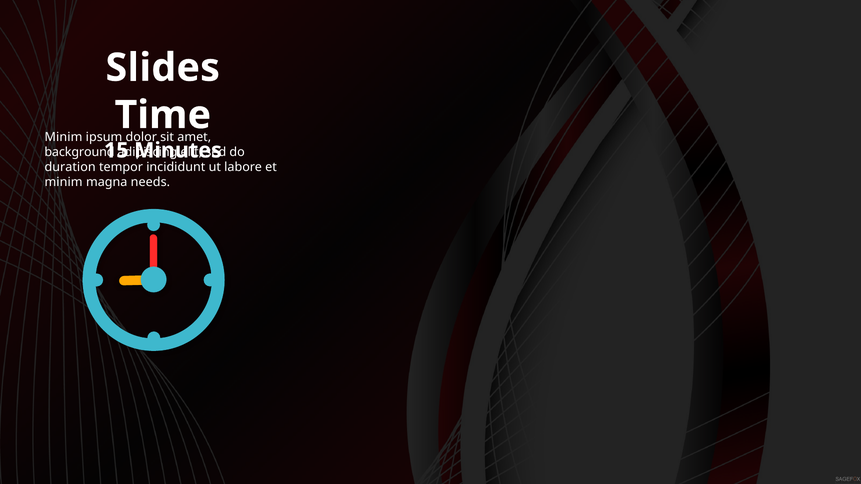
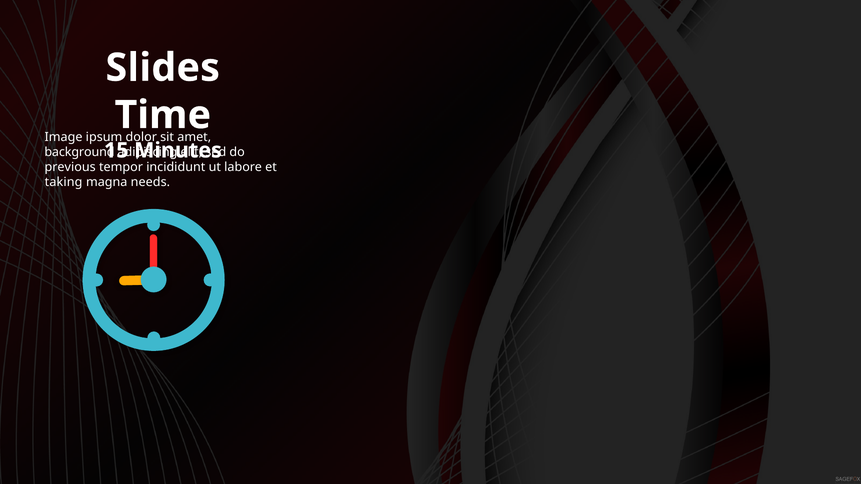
Minim: Minim -> Image (64, 137)
duration: duration -> previous (70, 167)
minim: minim -> taking (64, 182)
